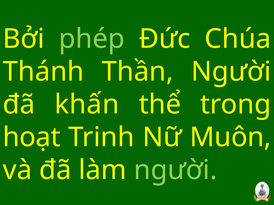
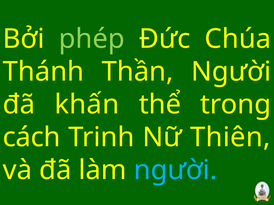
hoạt: hoạt -> cách (32, 138)
Muôn: Muôn -> Thiên (230, 138)
người colour: light green -> light blue (175, 170)
